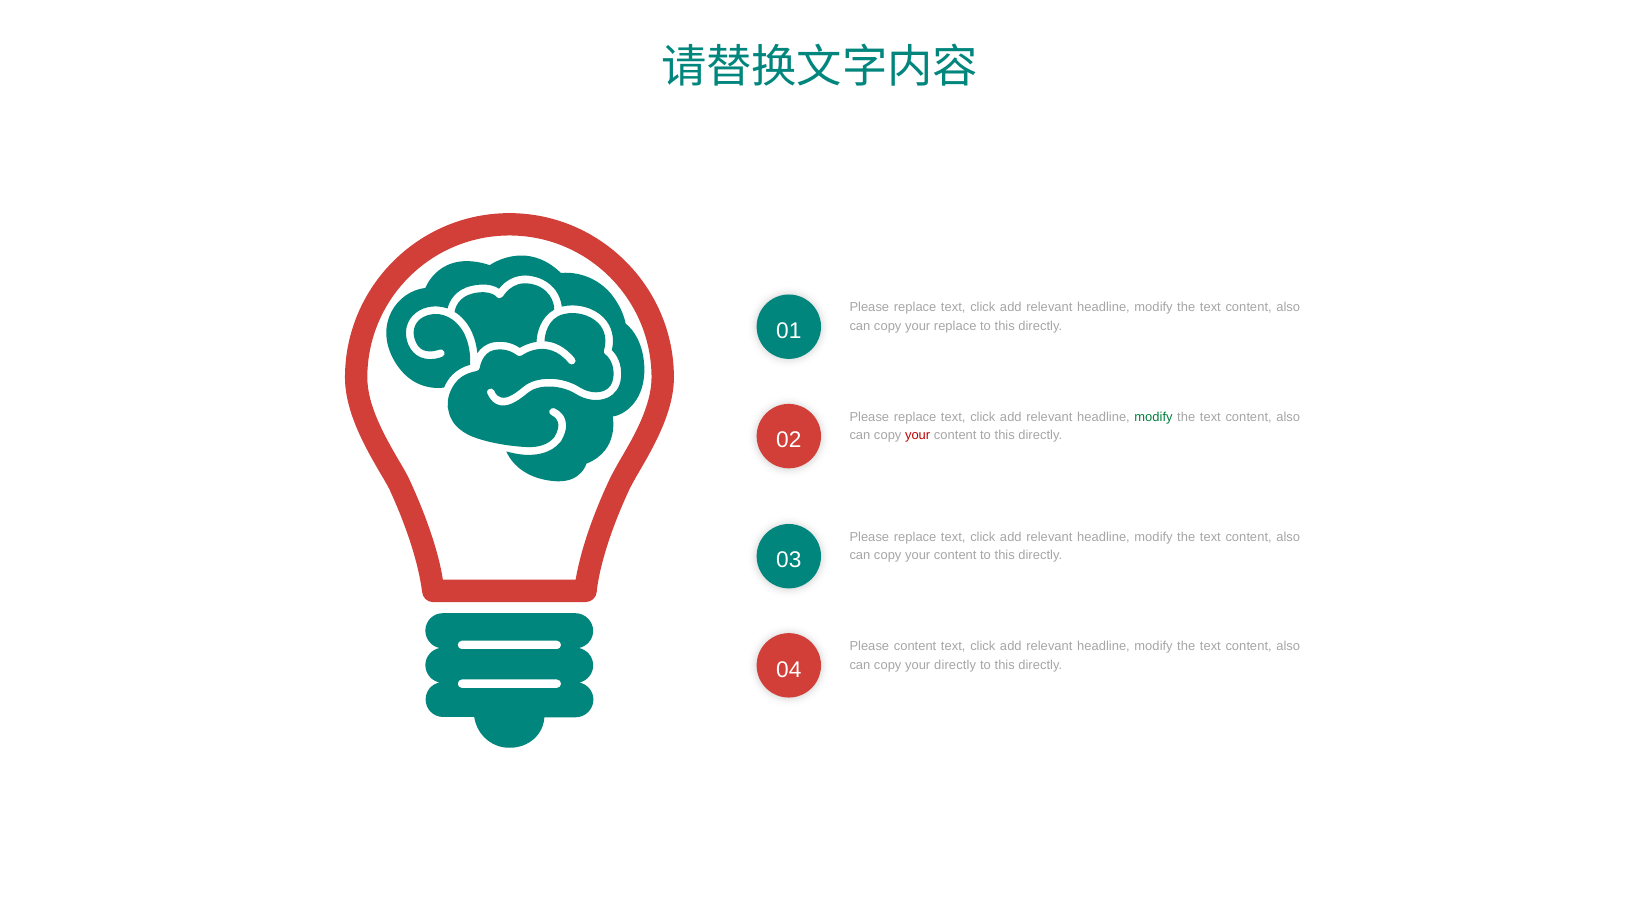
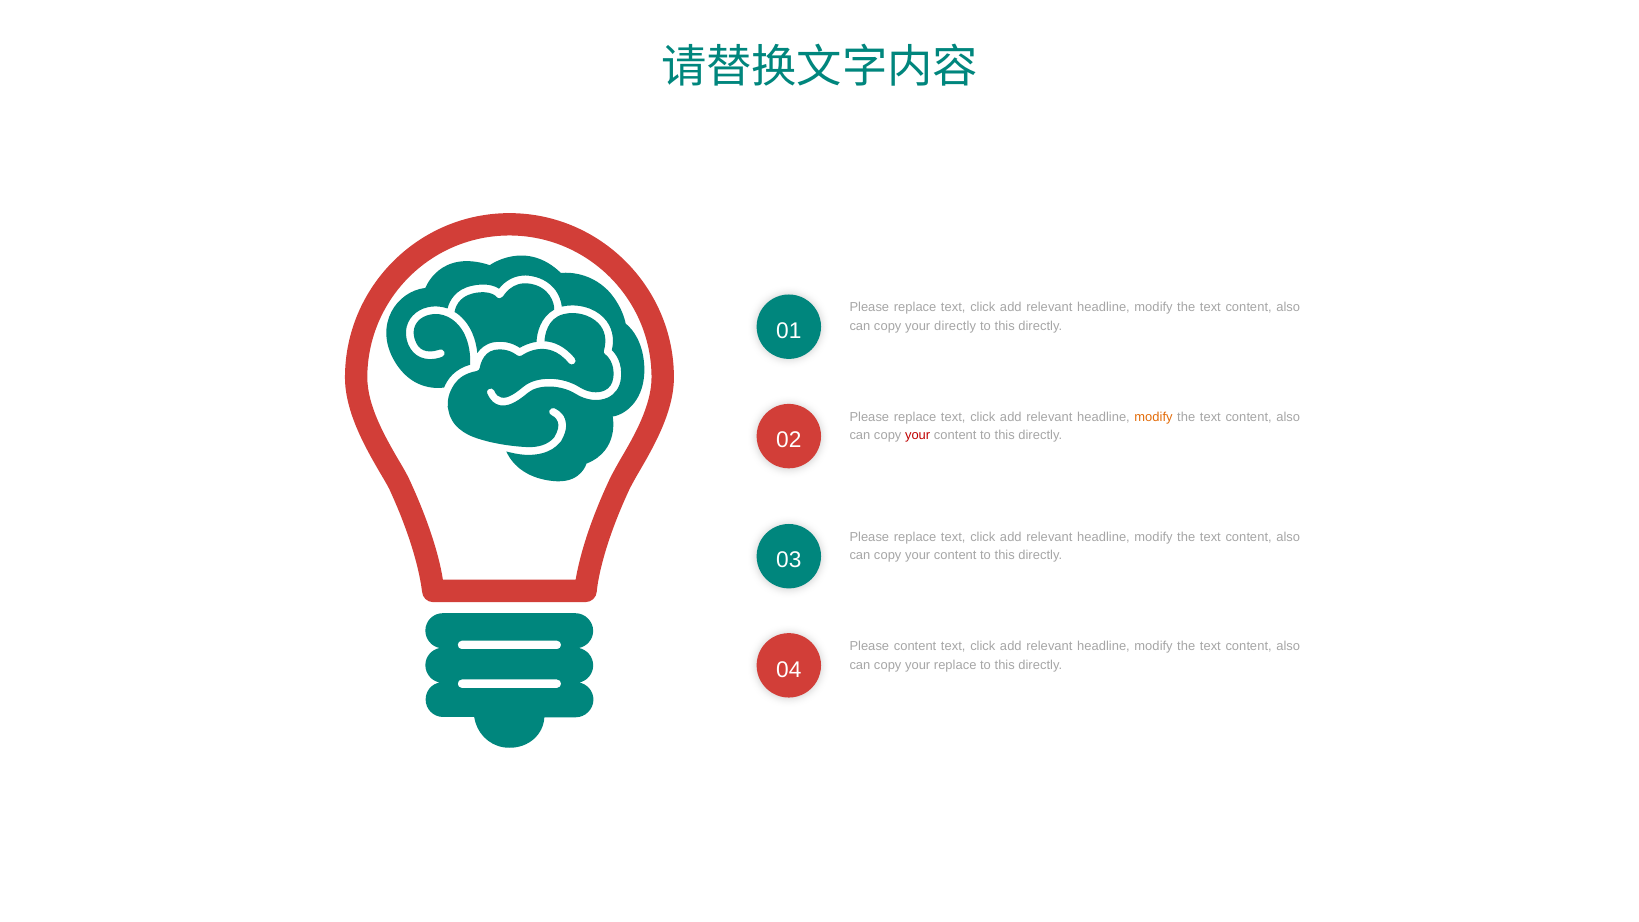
your replace: replace -> directly (955, 326)
modify colour: green -> orange (1153, 417)
your directly: directly -> replace (955, 665)
